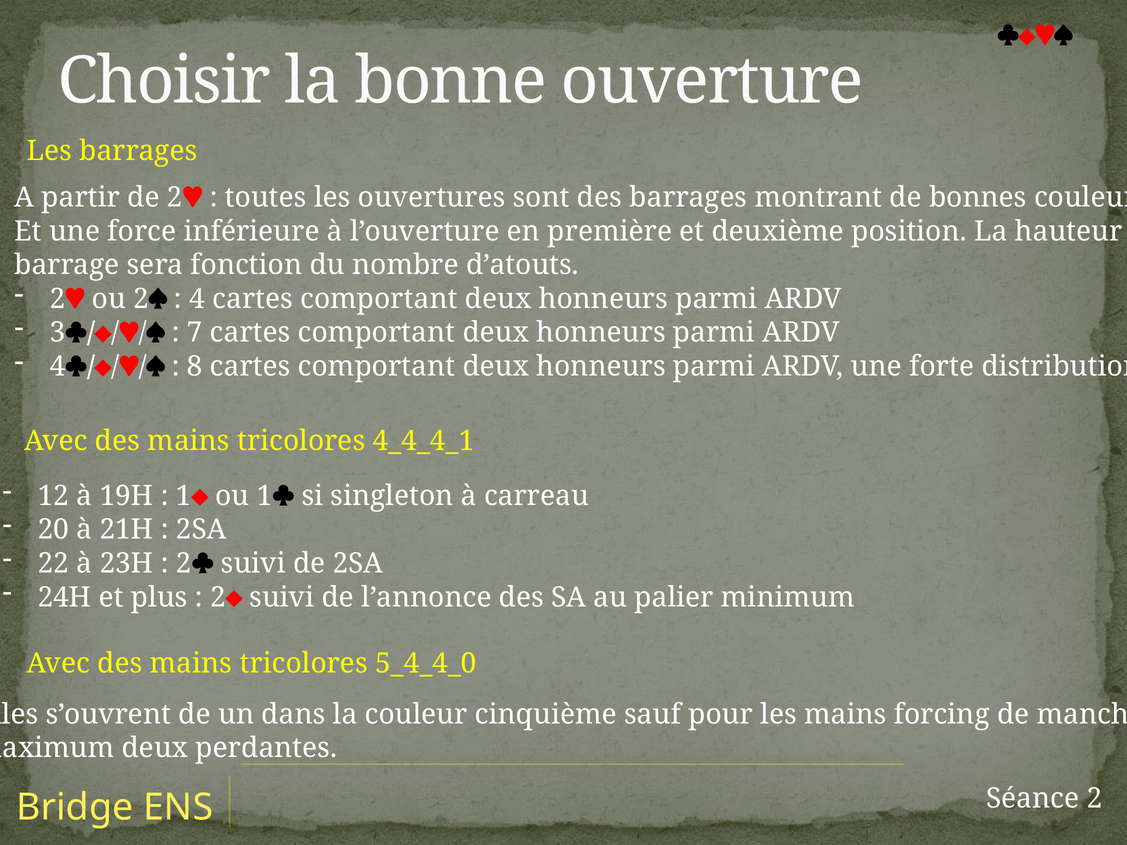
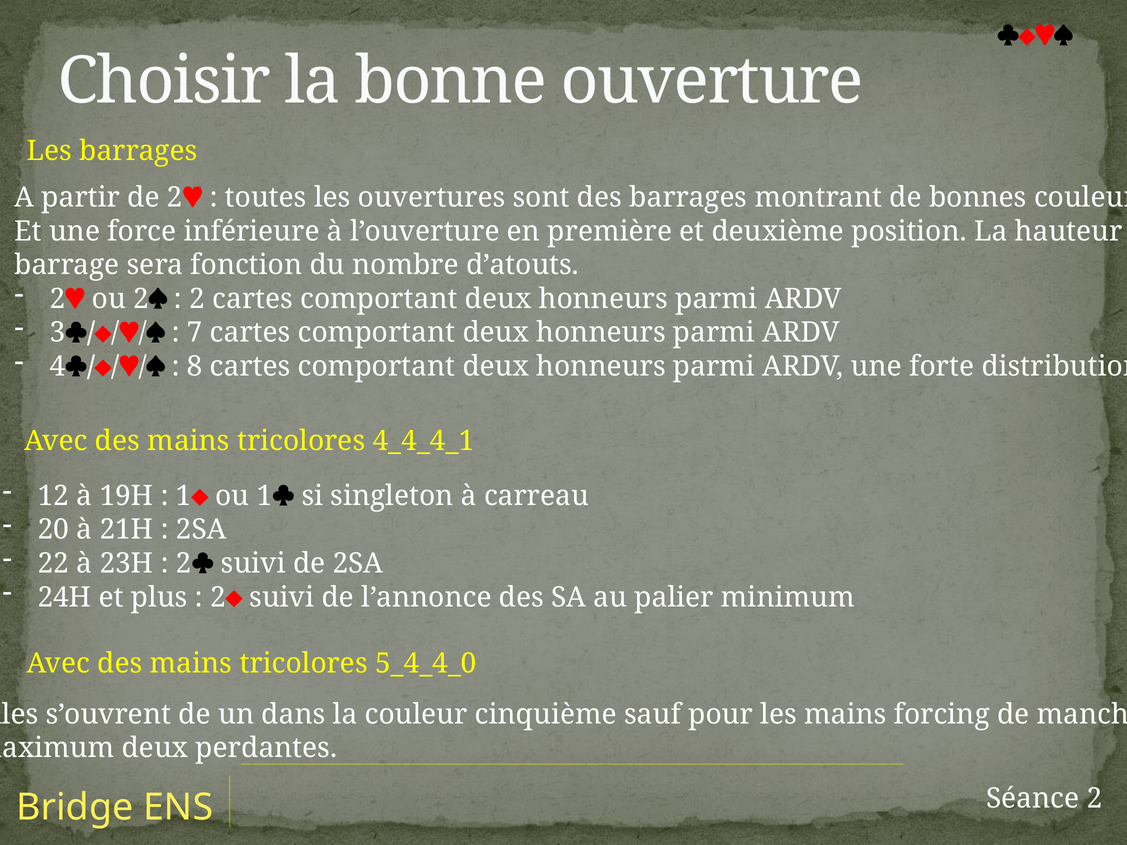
4: 4 -> 2 (197, 299)
